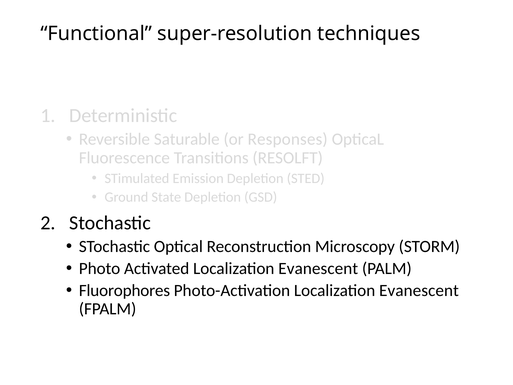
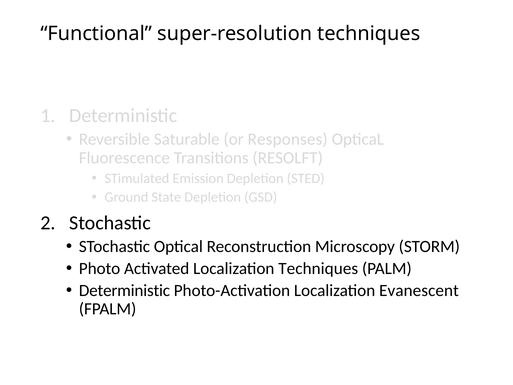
Activated Localization Evanescent: Evanescent -> Techniques (318, 268)
Fluorophores: Fluorophores -> Deterministic (124, 290)
